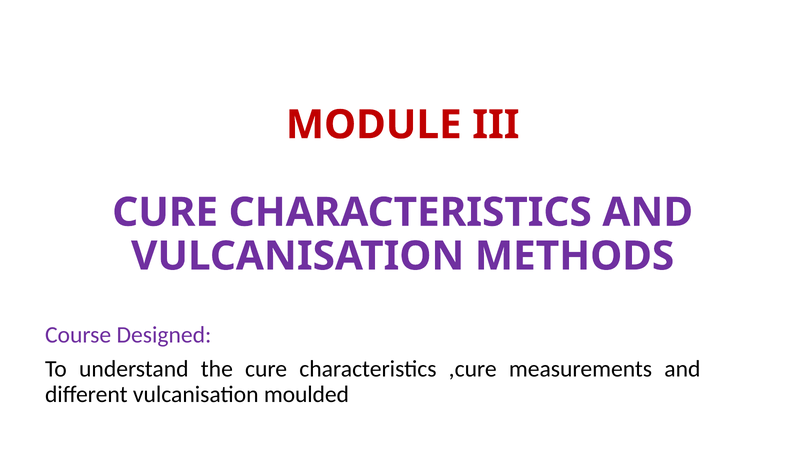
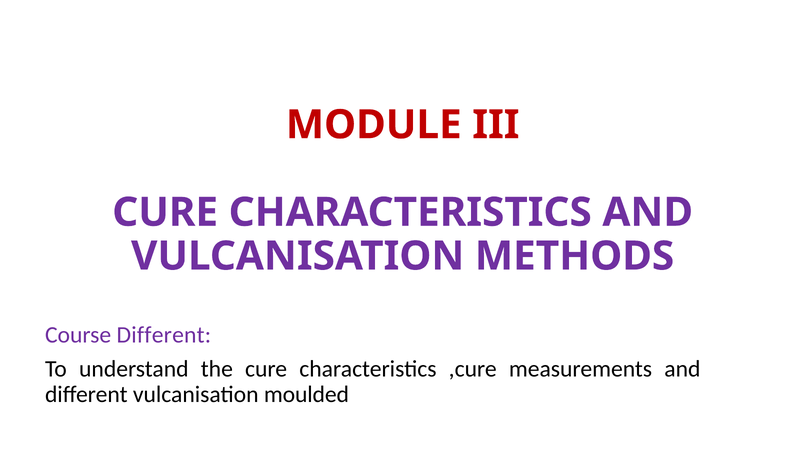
Course Designed: Designed -> Different (164, 335)
